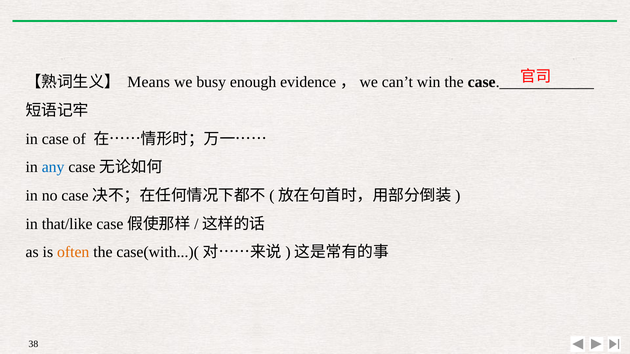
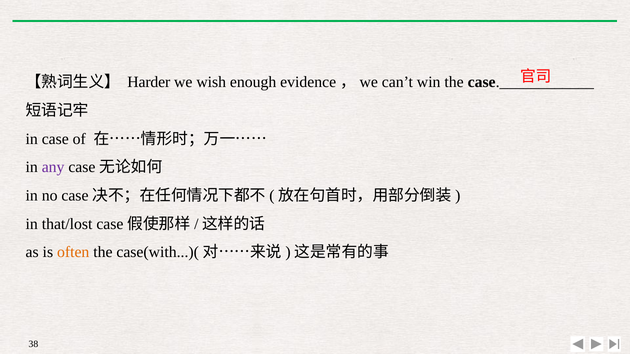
Means: Means -> Harder (149, 82)
busy: busy -> wish (211, 82)
any colour: blue -> purple (53, 167)
that/like: that/like -> that/lost (67, 224)
